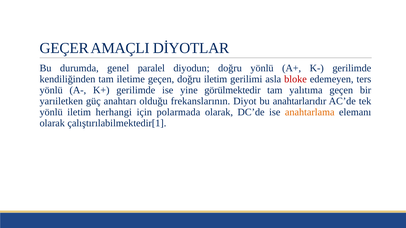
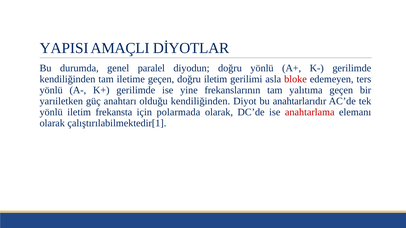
GEÇER: GEÇER -> YAPISI (64, 48)
görülmektedir: görülmektedir -> frekanslarının (232, 90)
olduğu frekanslarının: frekanslarının -> kendiliğinden (200, 101)
herhangi: herhangi -> frekansta (114, 112)
anahtarlama colour: orange -> red (310, 112)
